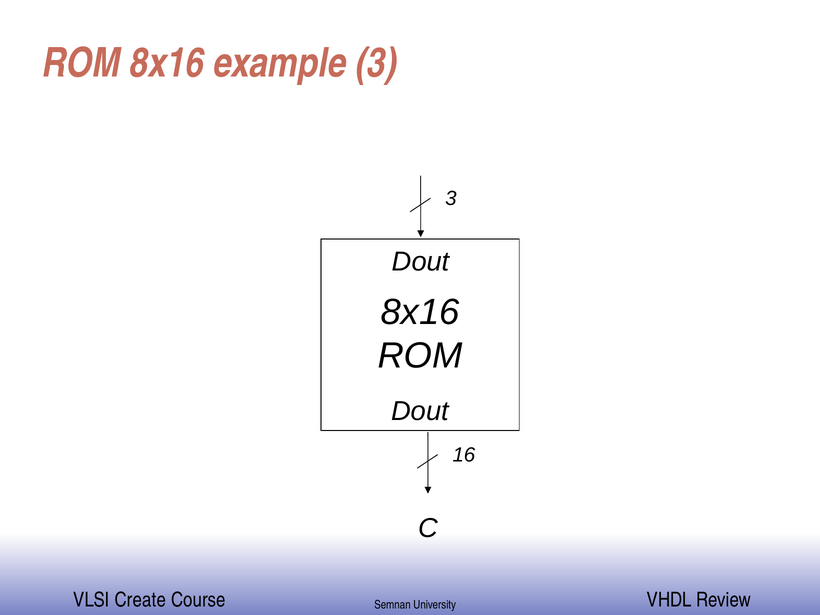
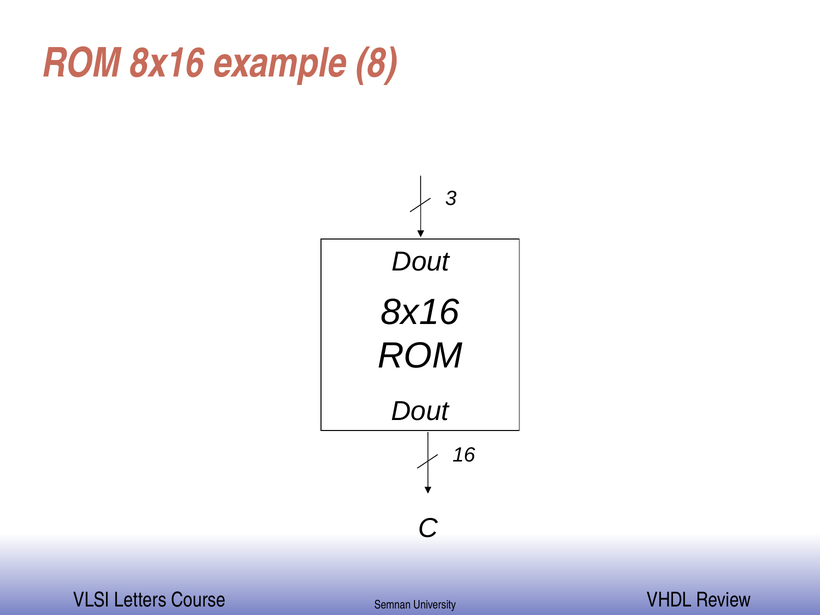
example 3: 3 -> 8 (376, 63)
Create: Create -> Letters (140, 600)
